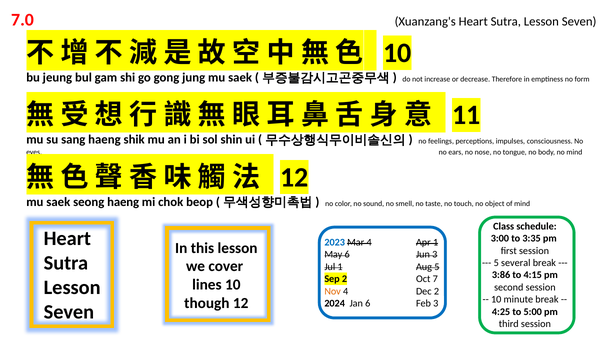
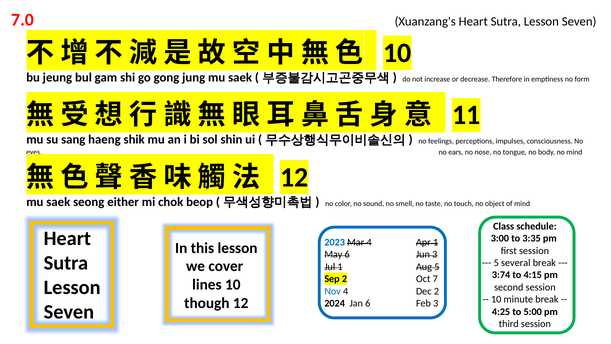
seong haeng: haeng -> either (123, 202)
3:86: 3:86 -> 3:74 (501, 275)
Nov colour: orange -> blue (333, 291)
